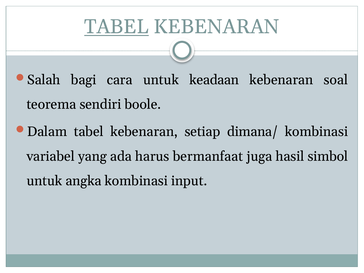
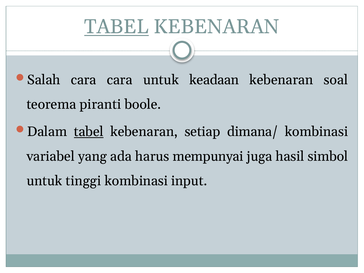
Salah bagi: bagi -> cara (84, 80)
sendiri: sendiri -> piranti (100, 104)
tabel underline: none -> present (89, 132)
bermanfaat: bermanfaat -> mempunyai (208, 156)
angka: angka -> tinggi (83, 181)
